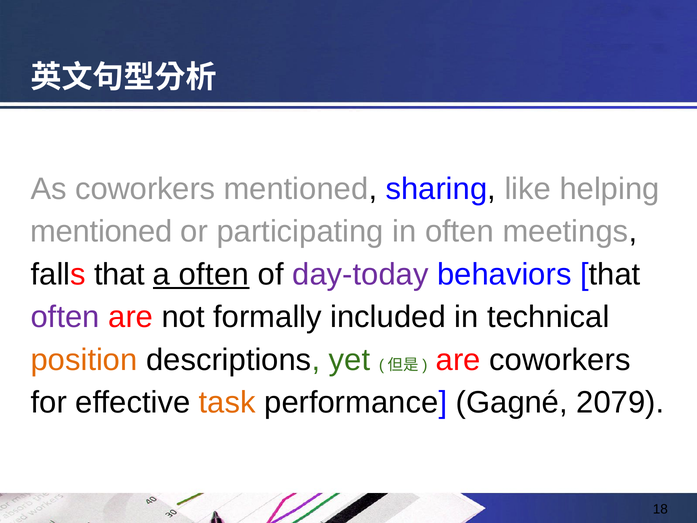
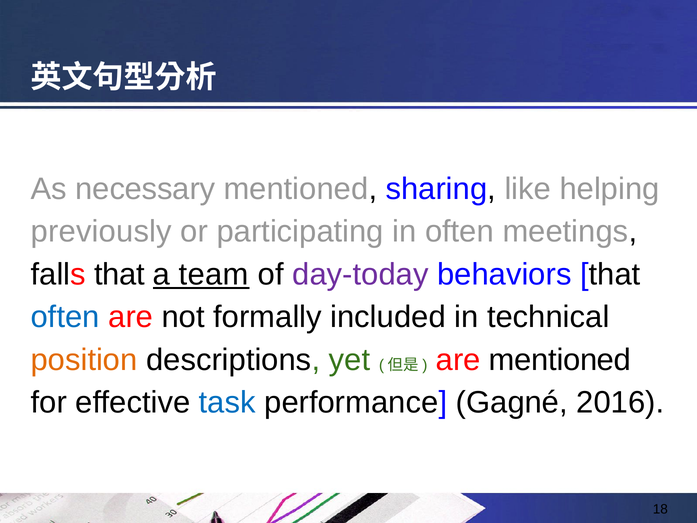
As coworkers: coworkers -> necessary (145, 189)
mentioned: mentioned -> previously (101, 232)
a often: often -> team (214, 274)
often colour: purple -> blue (65, 317)
are coworkers: coworkers -> mentioned (560, 360)
task colour: orange -> blue (227, 403)
2079: 2079 -> 2016 (620, 403)
